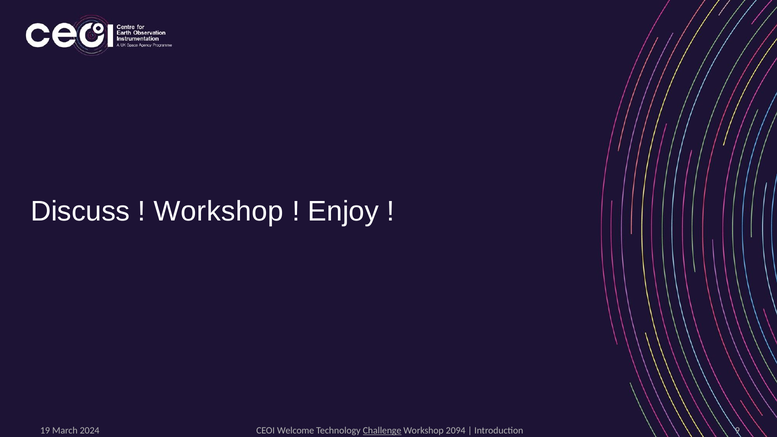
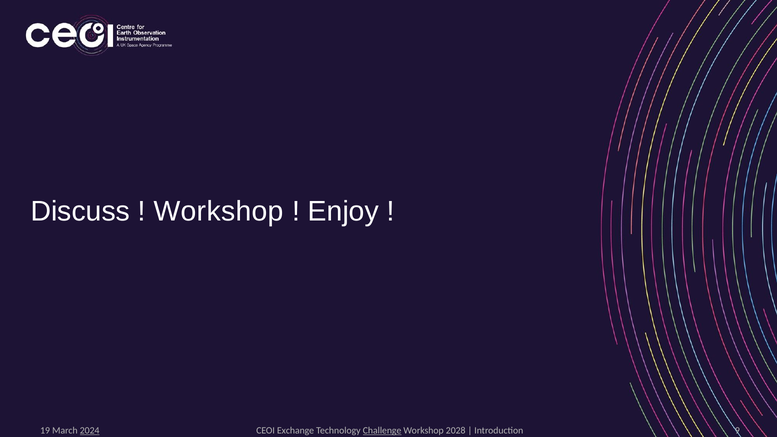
Welcome: Welcome -> Exchange (296, 431)
2094: 2094 -> 2028 (456, 431)
2024 underline: none -> present (90, 431)
